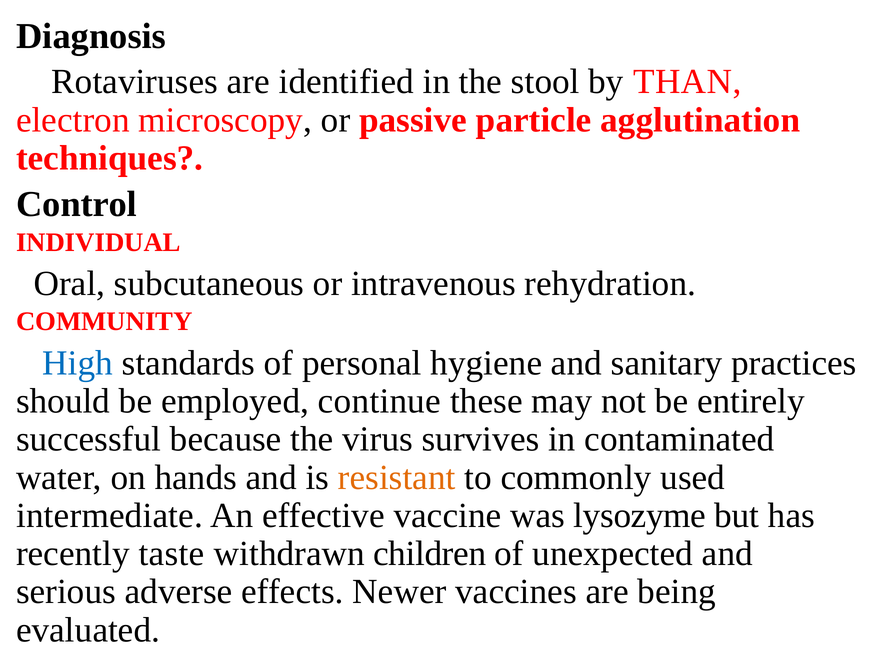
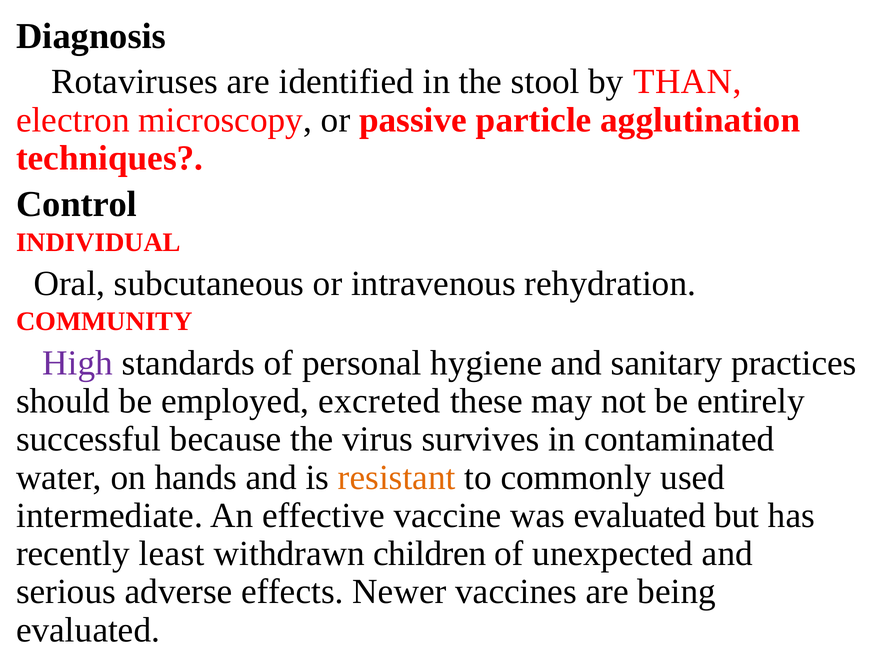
High colour: blue -> purple (78, 363)
continue: continue -> excreted (379, 401)
was lysozyme: lysozyme -> evaluated (640, 516)
taste: taste -> least (172, 554)
